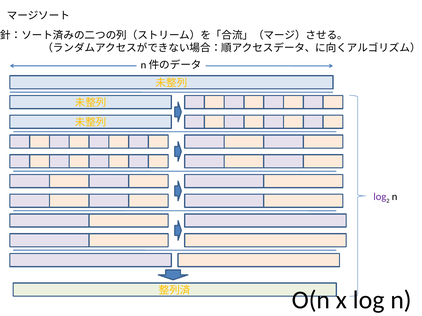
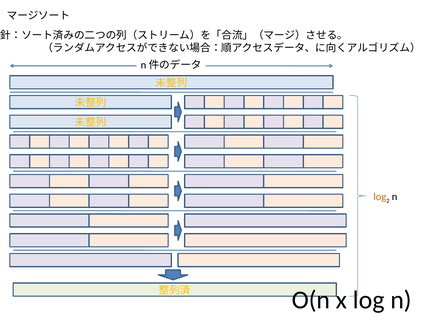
log colour: purple -> orange (380, 197)
